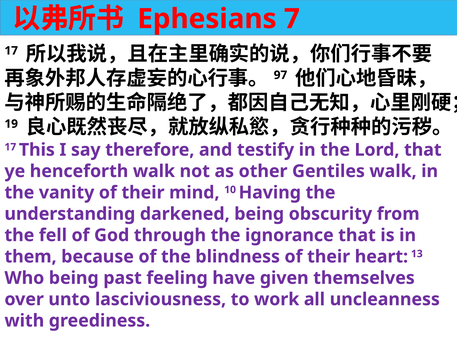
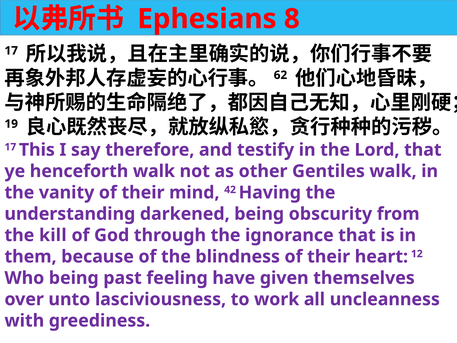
7: 7 -> 8 (292, 19)
97: 97 -> 62 (280, 75)
10: 10 -> 42 (230, 190)
fell: fell -> kill (53, 235)
13: 13 -> 12 (417, 254)
